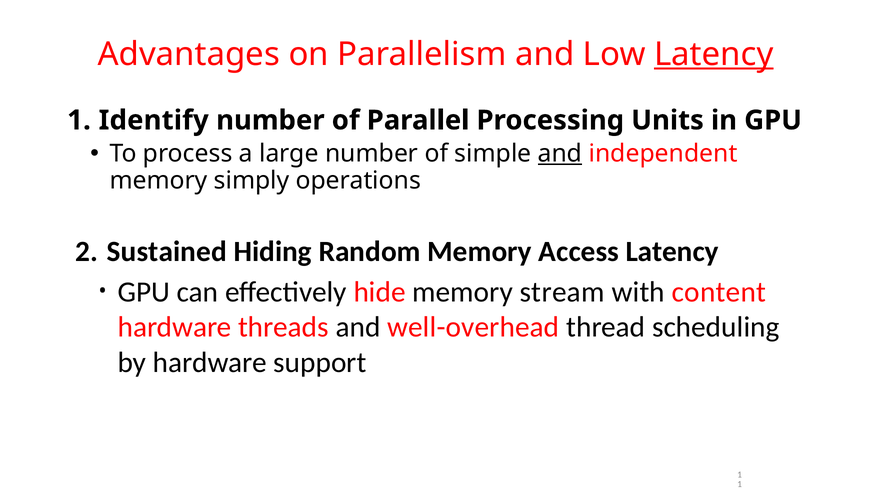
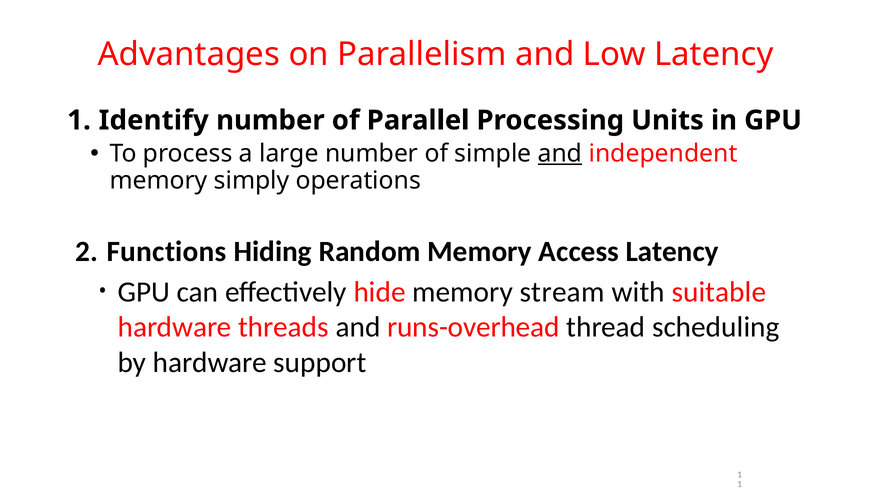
Latency underline: present -> none (714, 54)
Sustained: Sustained -> Functions (167, 252)
content: content -> suitable (719, 292)
well-overhead: well-overhead -> runs-overhead (473, 327)
